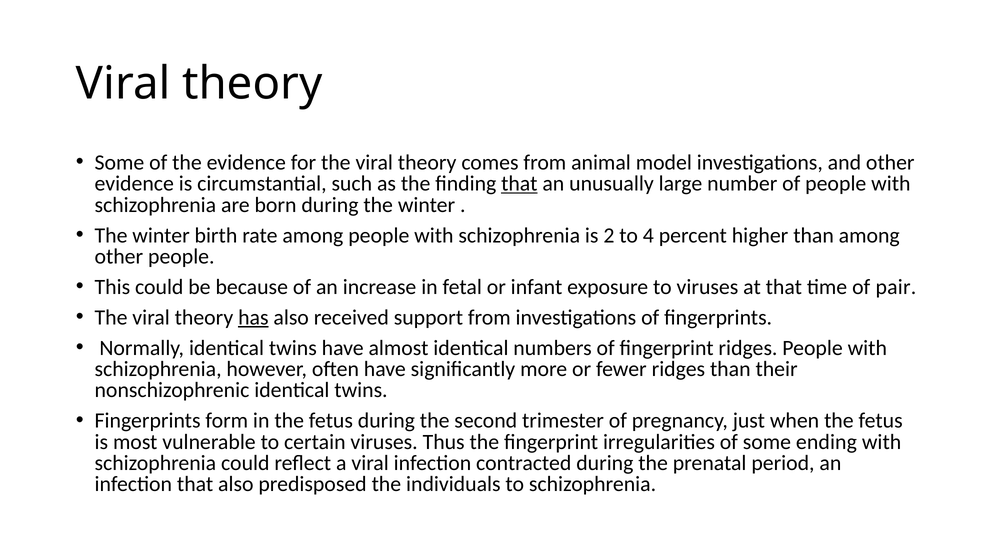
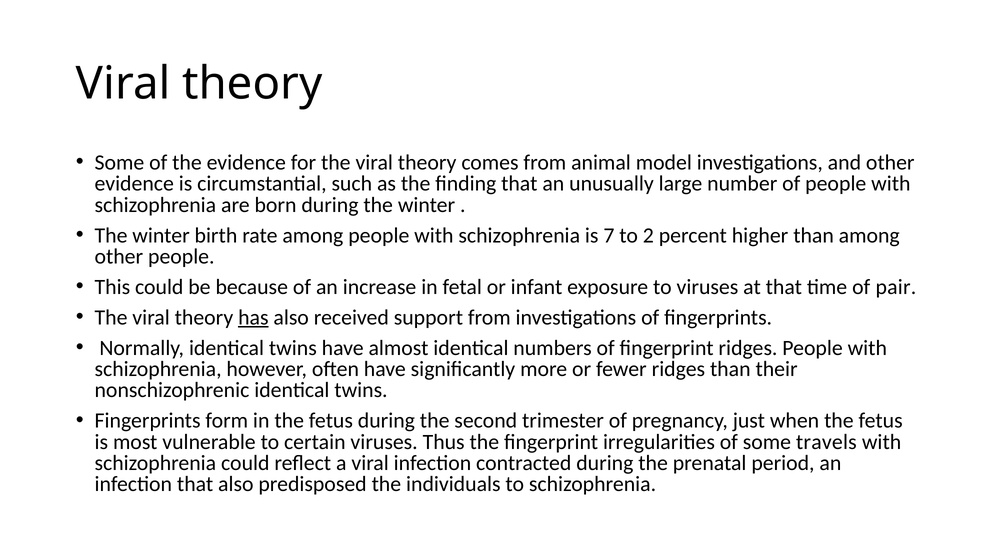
that underline: present -> none (519, 184)
2: 2 -> 7 (609, 235)
4: 4 -> 2 (648, 235)
ending: ending -> travels (826, 442)
